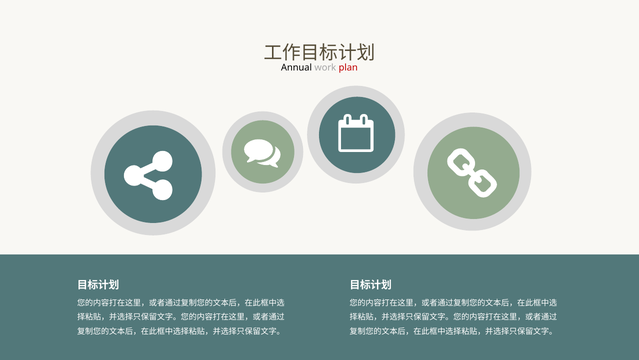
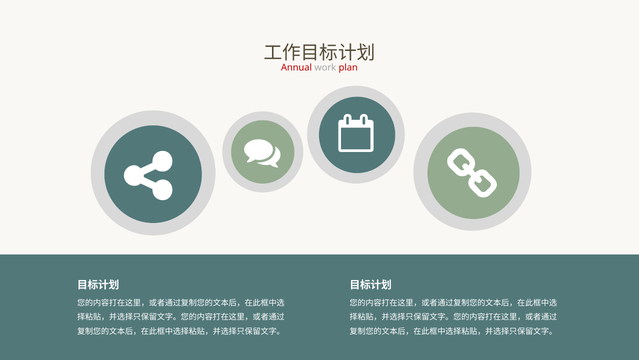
Annual colour: black -> red (297, 68)
